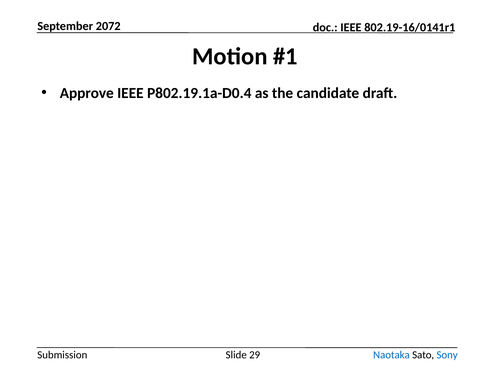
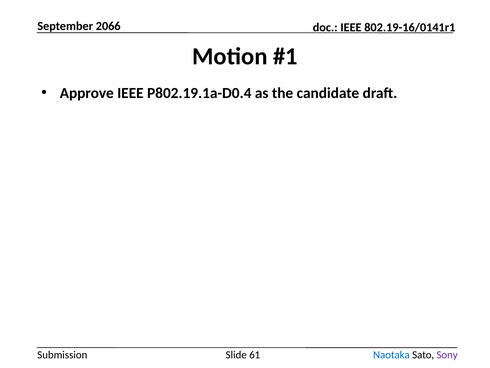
2072: 2072 -> 2066 (108, 26)
29: 29 -> 61 (255, 354)
Sony colour: blue -> purple (447, 354)
